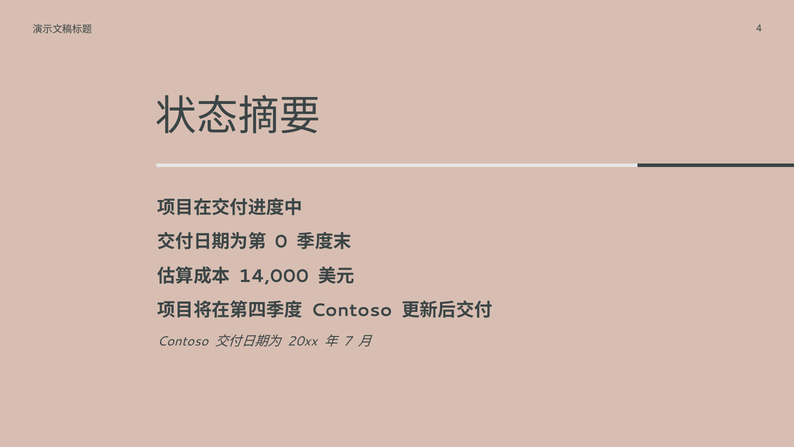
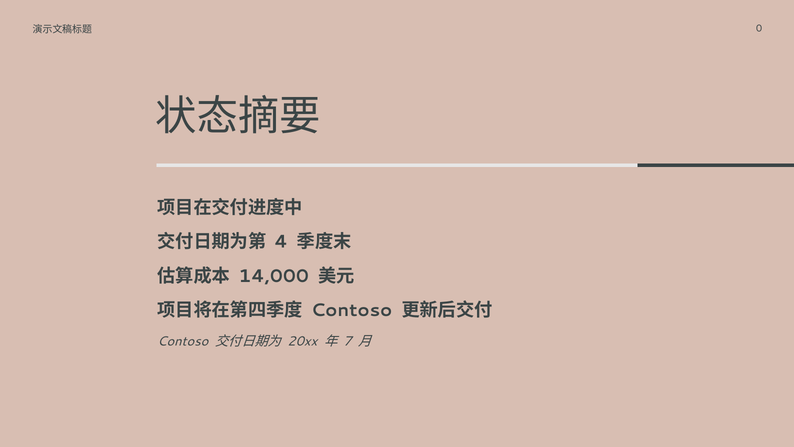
4: 4 -> 0 (759, 28)
0: 0 -> 4 (281, 242)
